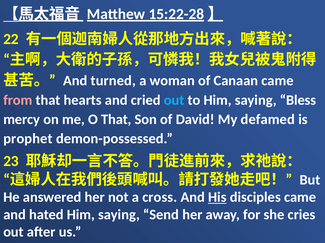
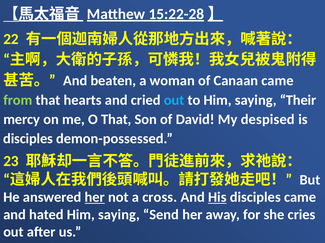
turned: turned -> beaten (113, 81)
from colour: pink -> light green (18, 100)
Bless: Bless -> Their (298, 100)
defamed: defamed -> despised (268, 120)
prophet: prophet -> disciples (28, 139)
her underline: none -> present (95, 198)
